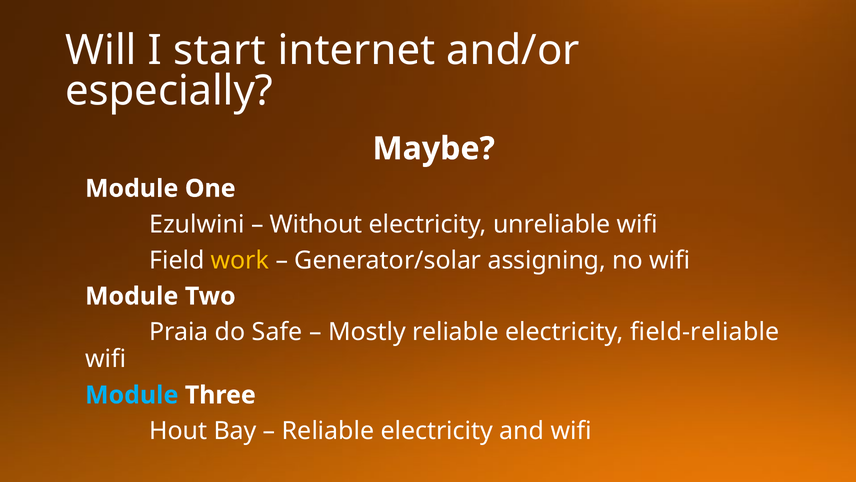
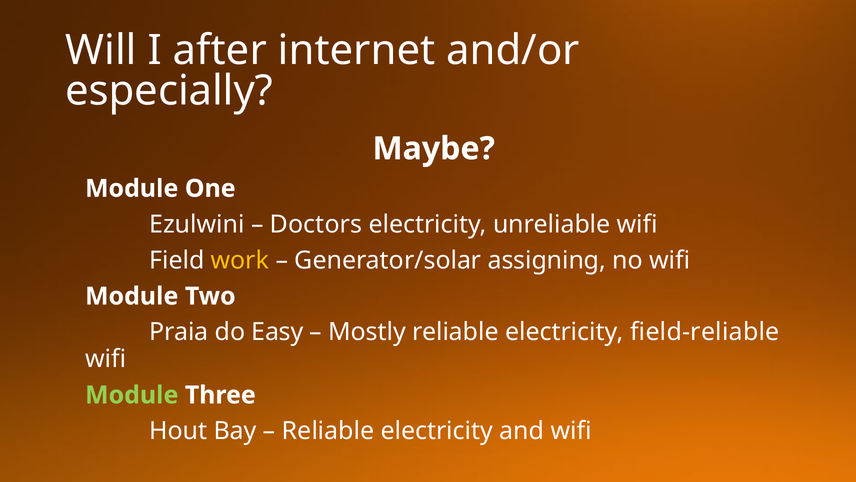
start: start -> after (220, 50)
Without: Without -> Doctors (316, 224)
Safe: Safe -> Easy (277, 332)
Module colour: light blue -> light green (132, 395)
